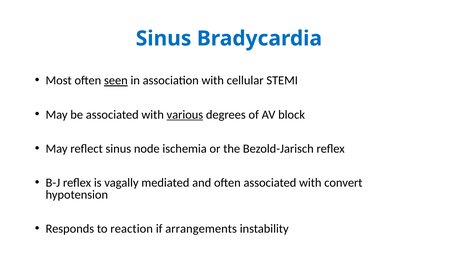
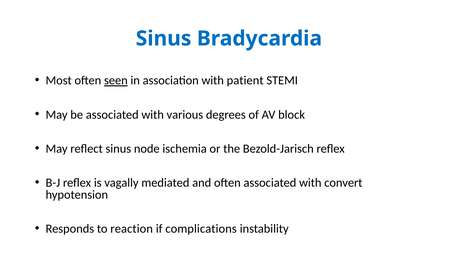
cellular: cellular -> patient (245, 80)
various underline: present -> none (185, 114)
arrangements: arrangements -> complications (201, 228)
